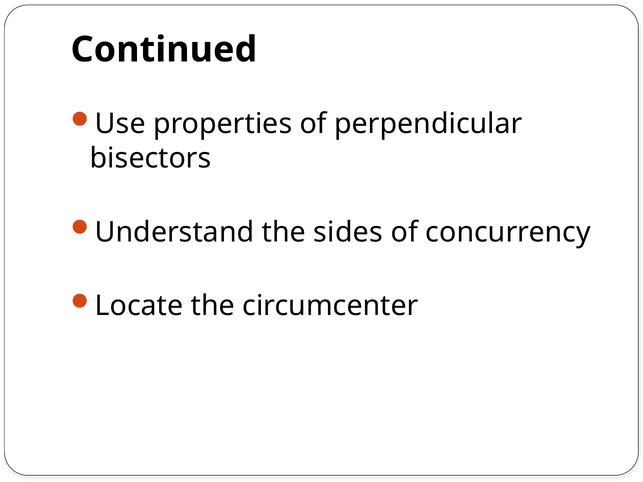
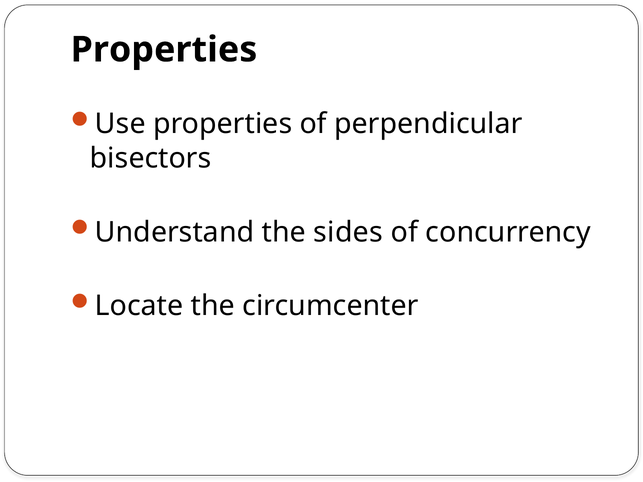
Continued: Continued -> Properties (164, 50)
